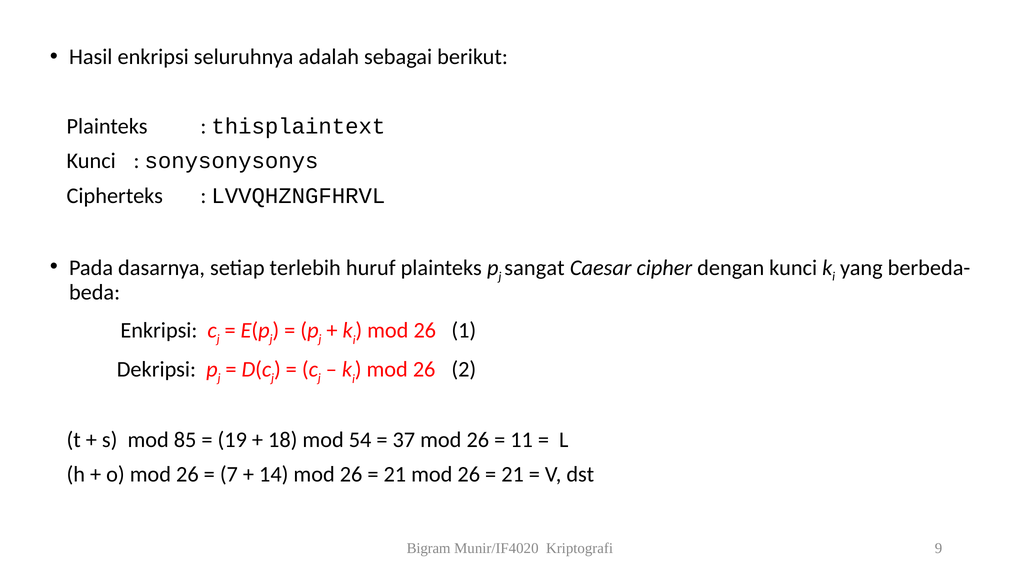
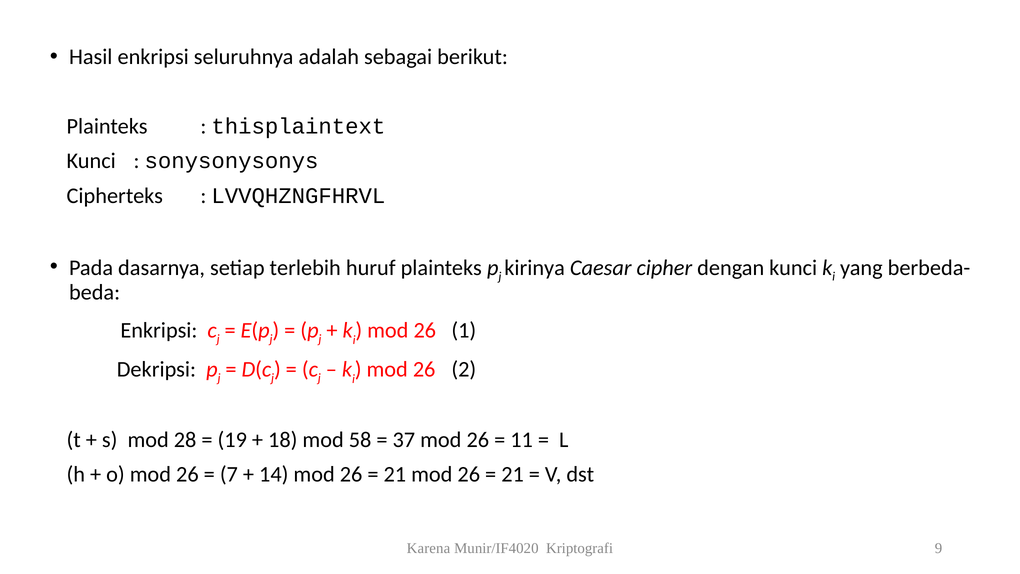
sangat: sangat -> kirinya (535, 268)
85: 85 -> 28 (185, 440)
54: 54 -> 58 (360, 440)
Bigram: Bigram -> Karena (428, 548)
